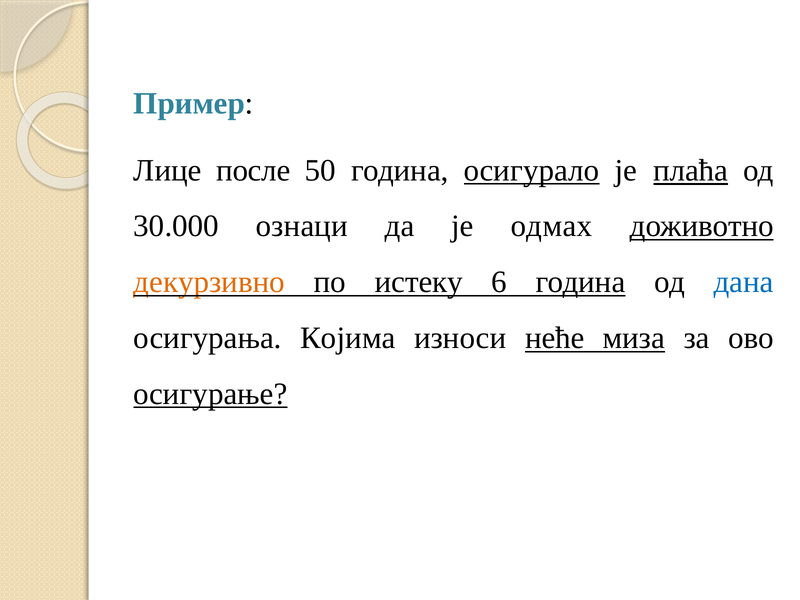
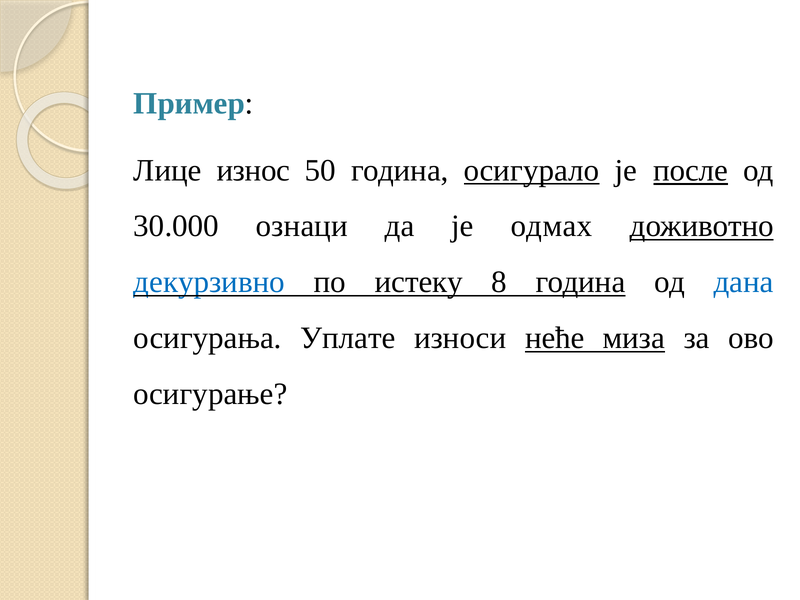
после: после -> износ (253, 170)
плаћа: плаћа -> после (691, 170)
декурзивно colour: orange -> blue (209, 282)
6: 6 -> 8 (499, 282)
Којима: Којима -> Уплате (348, 338)
осигурање underline: present -> none (211, 394)
